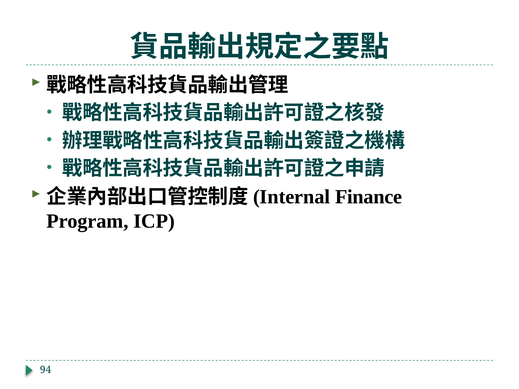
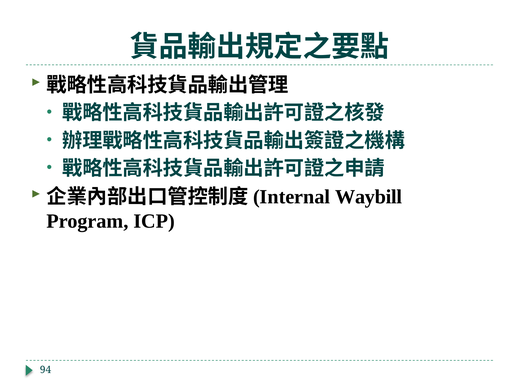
Finance: Finance -> Waybill (369, 197)
